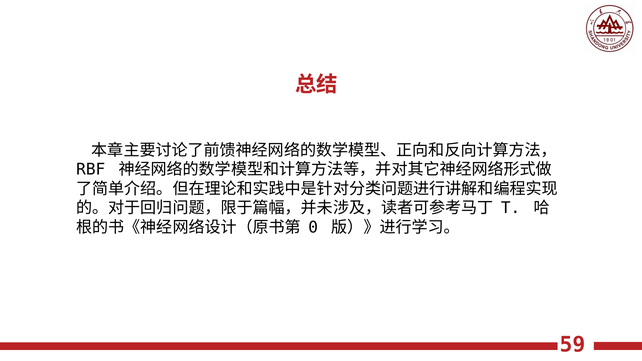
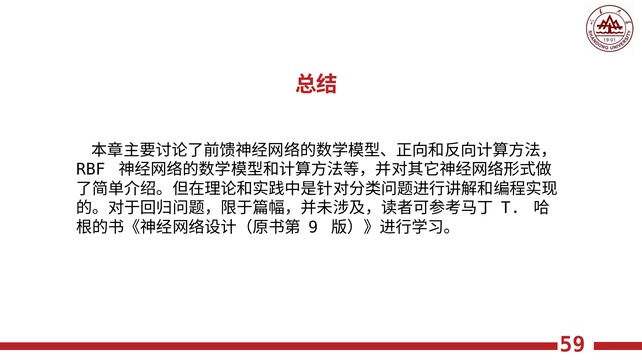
0: 0 -> 9 (313, 227)
